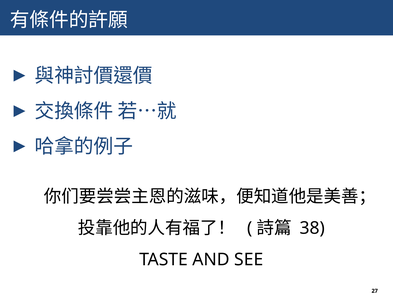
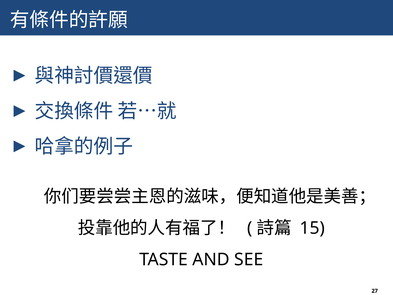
38: 38 -> 15 (312, 228)
